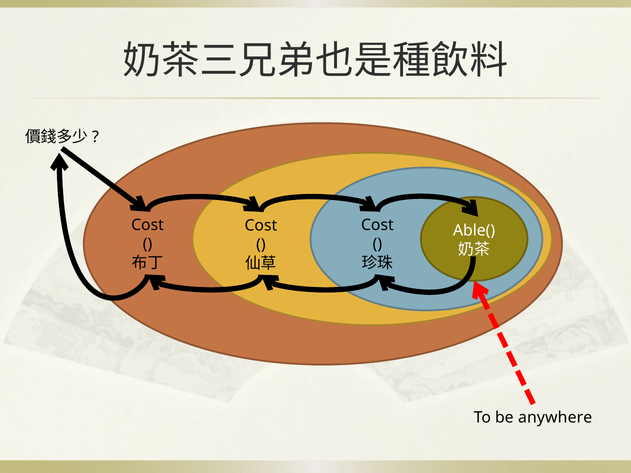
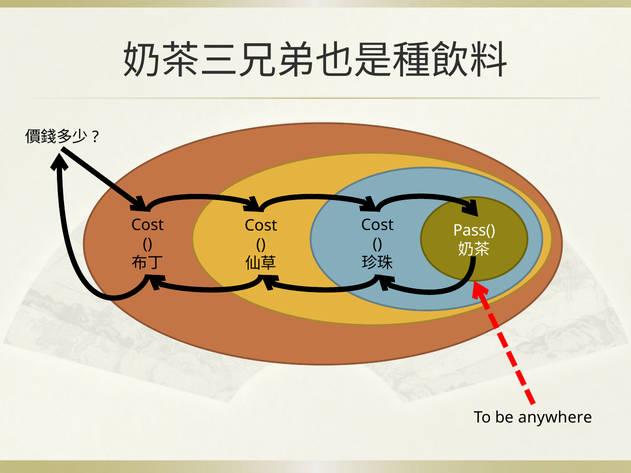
Able(: Able( -> Pass( (474, 231)
